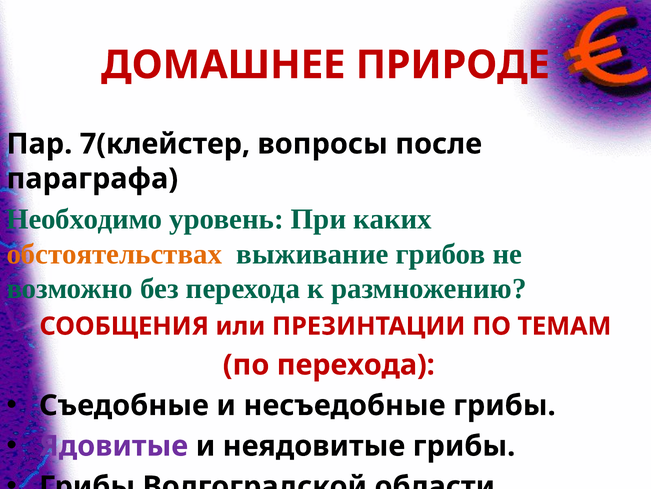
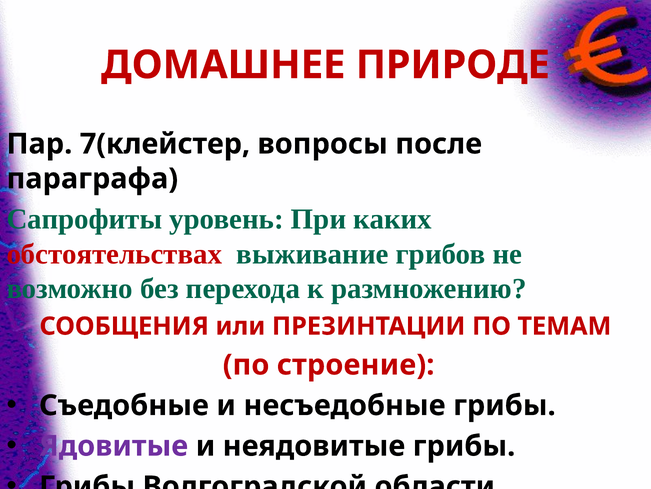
Необходимо: Необходимо -> Сапрофиты (84, 219)
обстоятельствах colour: orange -> red (114, 254)
по перехода: перехода -> строение (356, 364)
